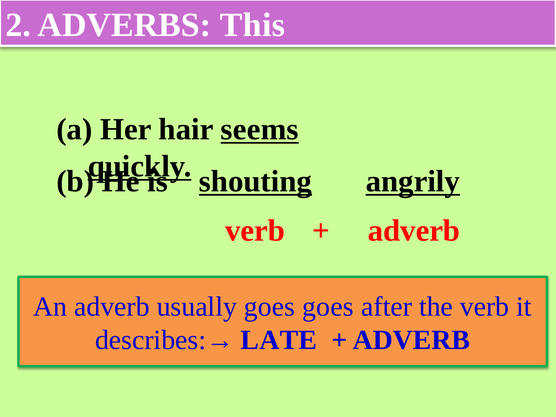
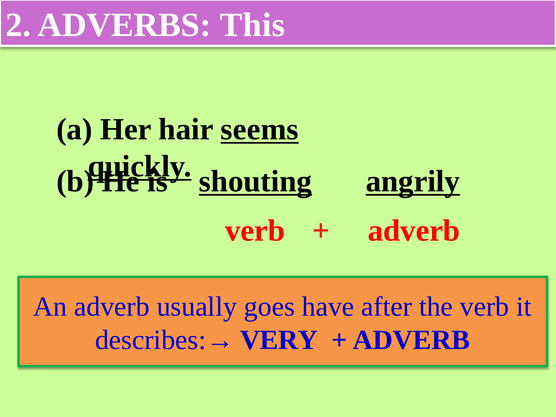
goes goes: goes -> have (328, 307)
LATE: LATE -> VERY (279, 340)
